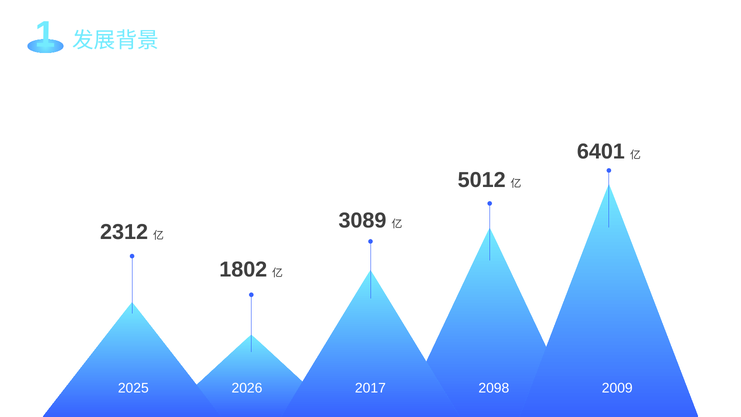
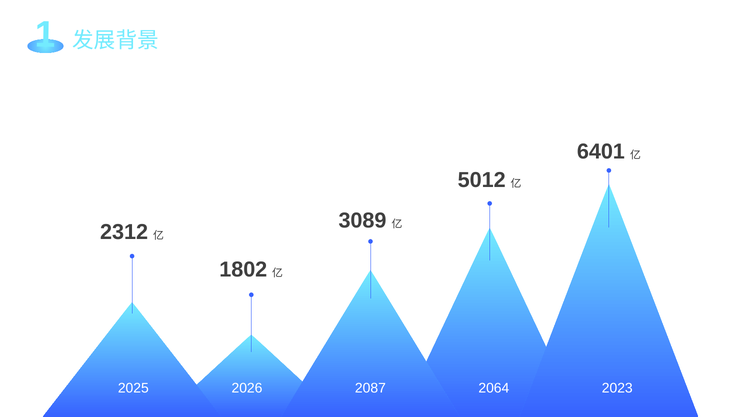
2017: 2017 -> 2087 (370, 388)
2098: 2098 -> 2064 (494, 388)
2009: 2009 -> 2023 (617, 388)
